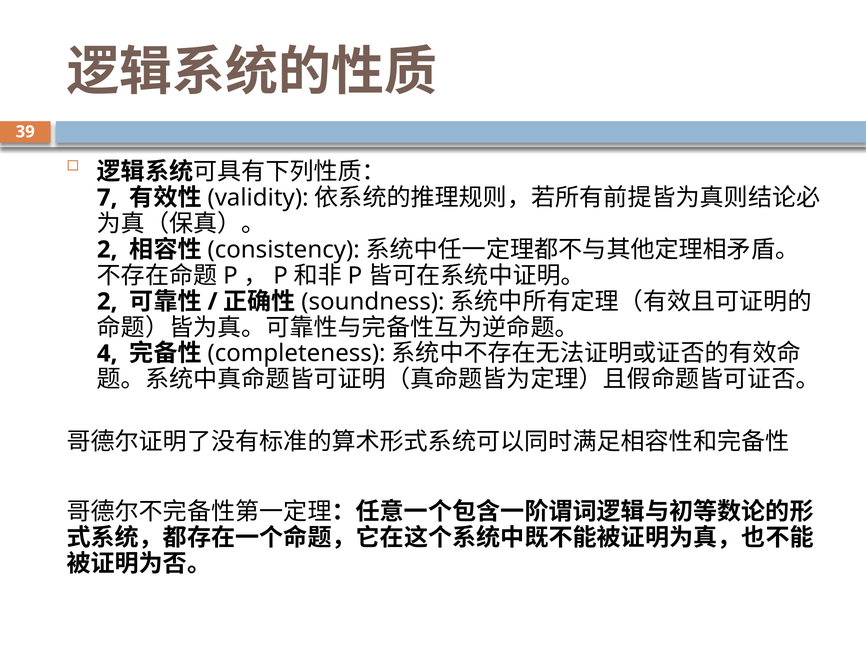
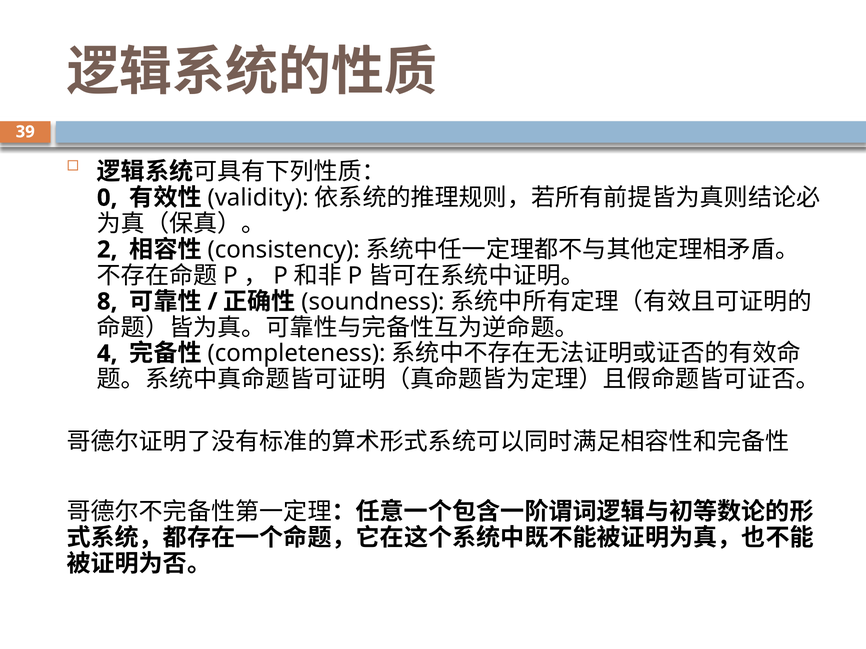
7: 7 -> 0 (107, 198)
2: 2 -> 8 (107, 302)
